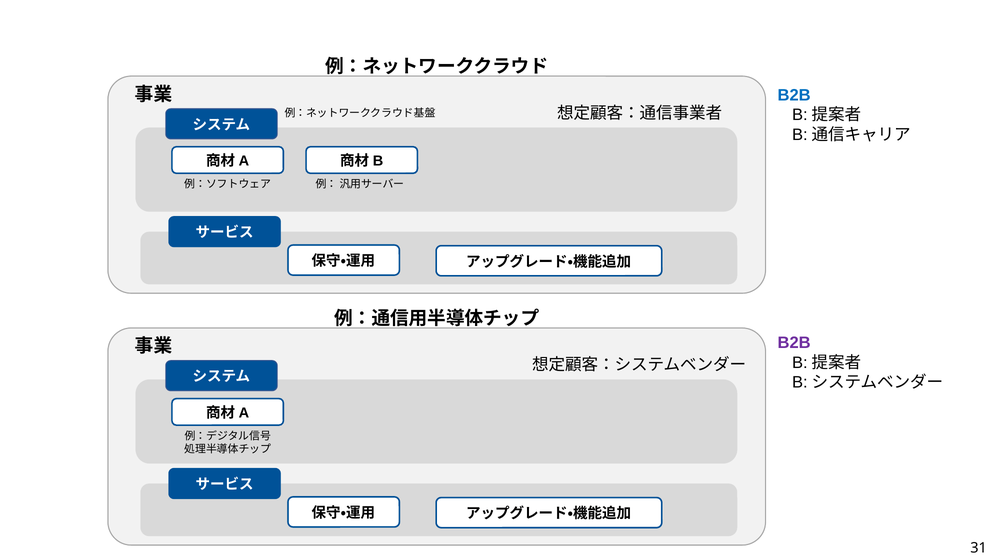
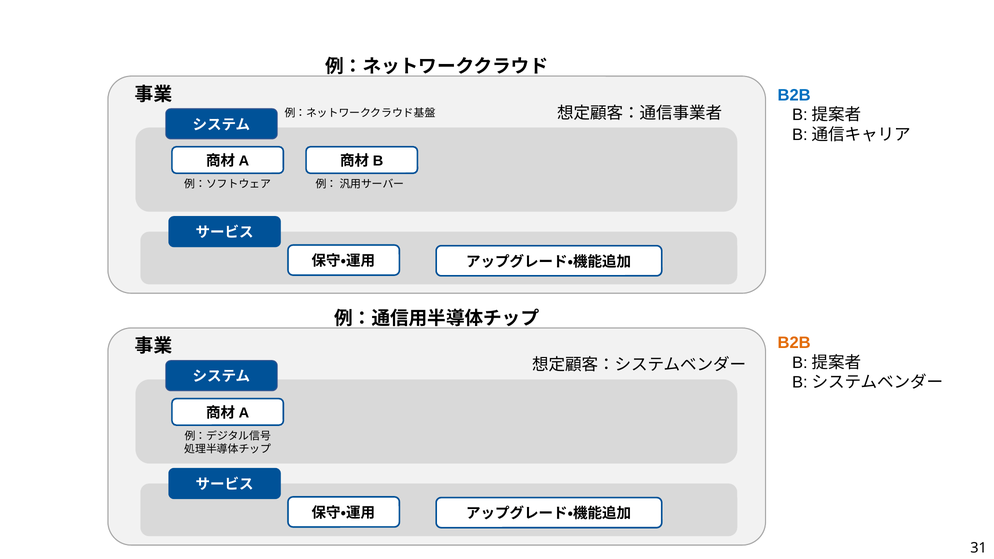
B2B colour: purple -> orange (794, 343)
